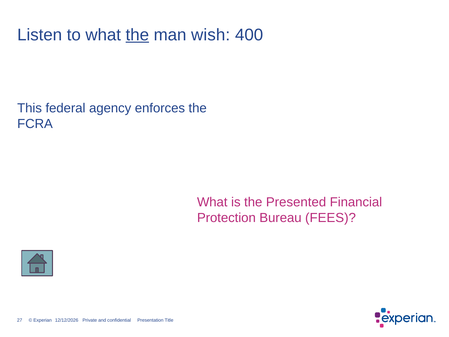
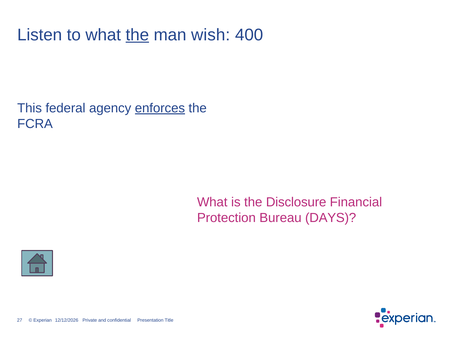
enforces underline: none -> present (160, 108)
Presented: Presented -> Disclosure (296, 202)
FEES: FEES -> DAYS (331, 218)
